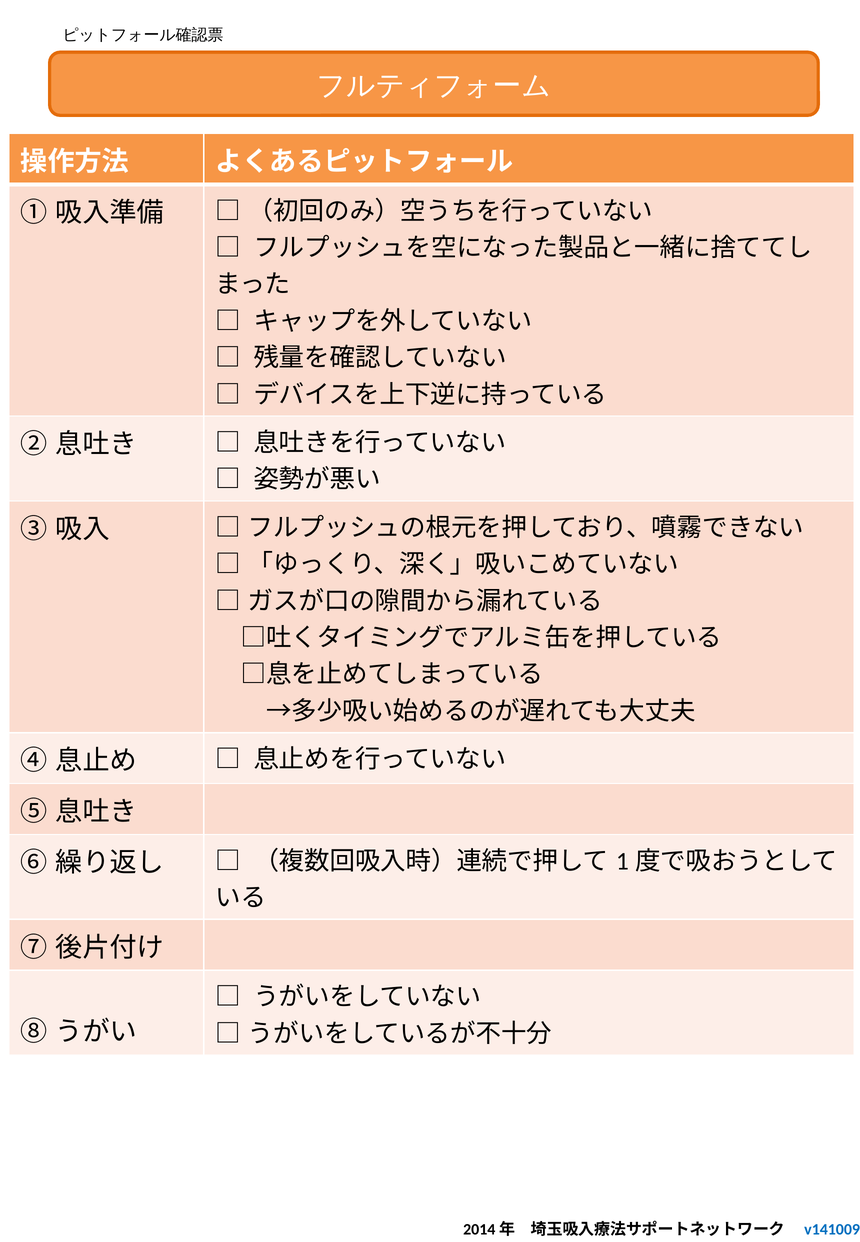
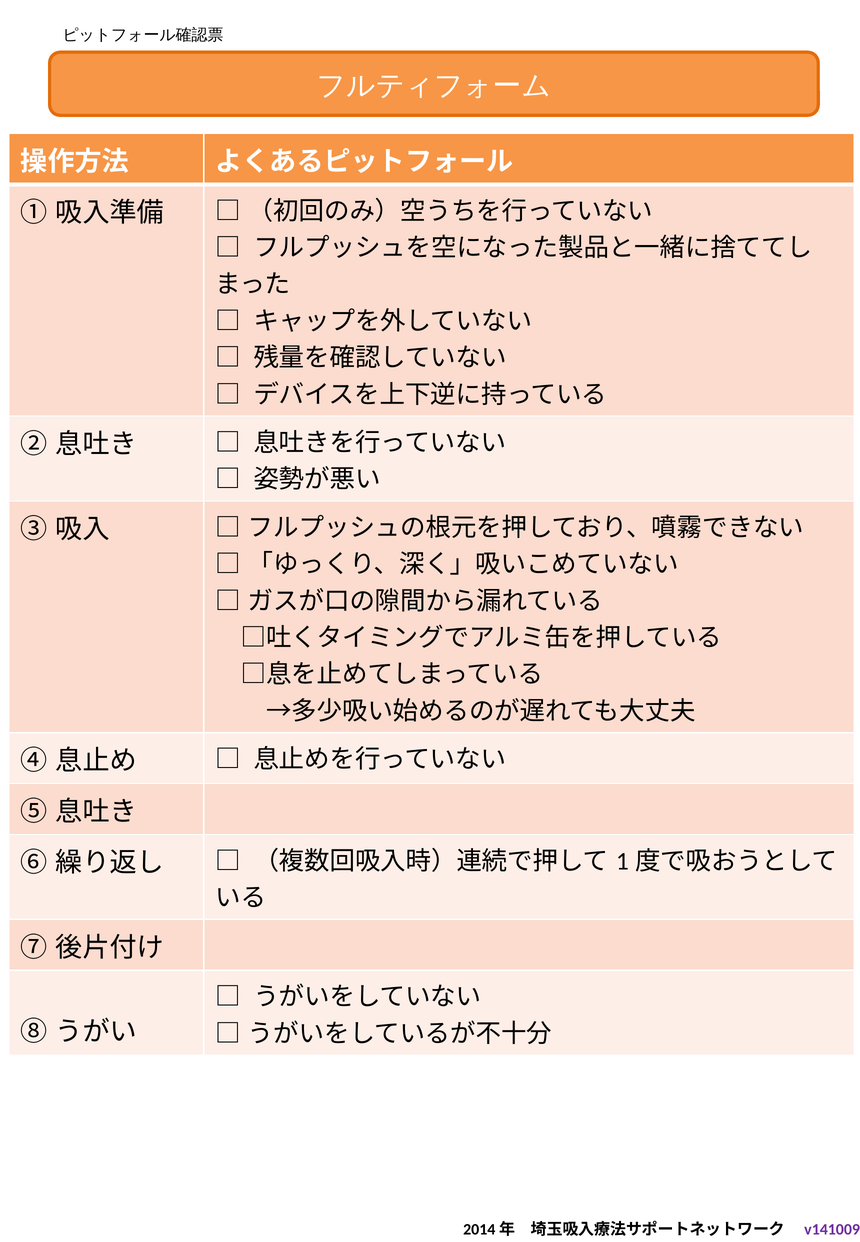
v141009 colour: blue -> purple (832, 1230)
